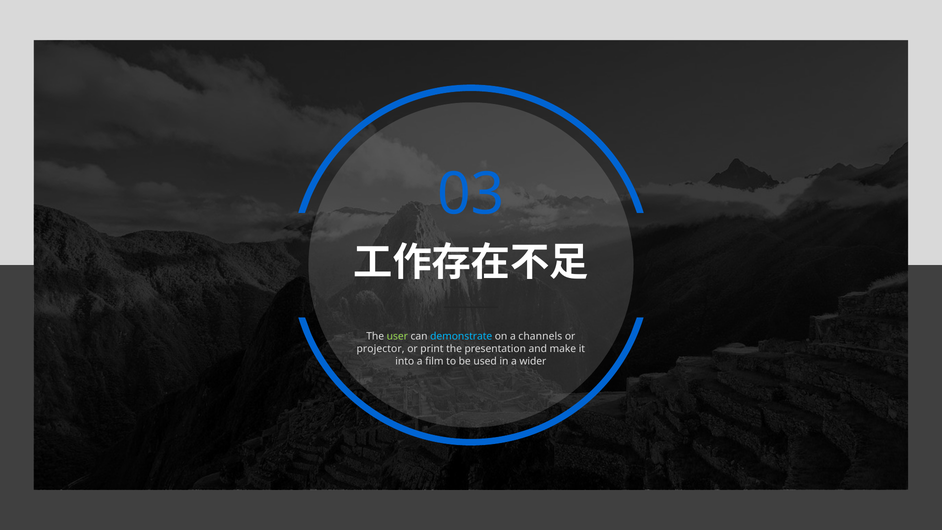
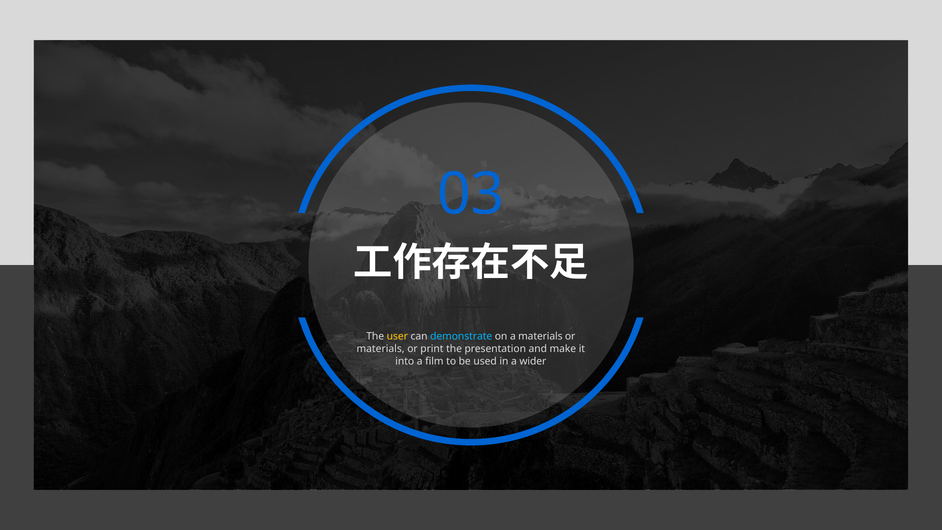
user colour: light green -> yellow (397, 336)
a channels: channels -> materials (540, 336)
projector: projector -> materials (381, 349)
